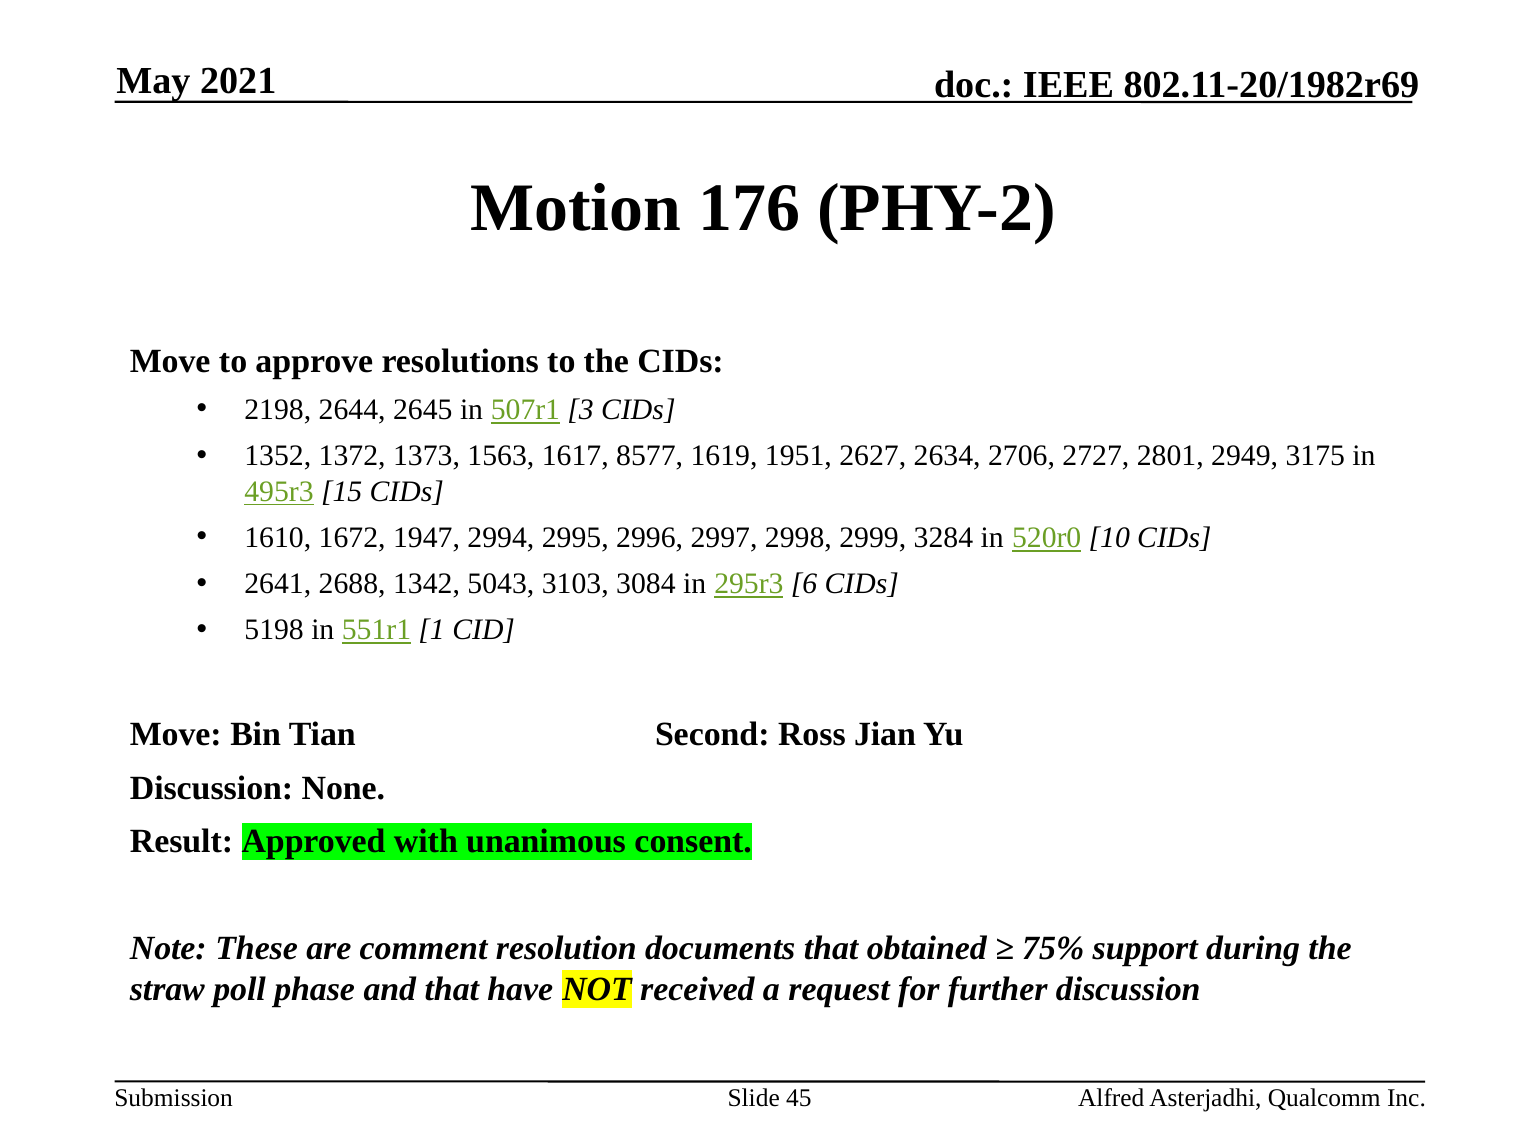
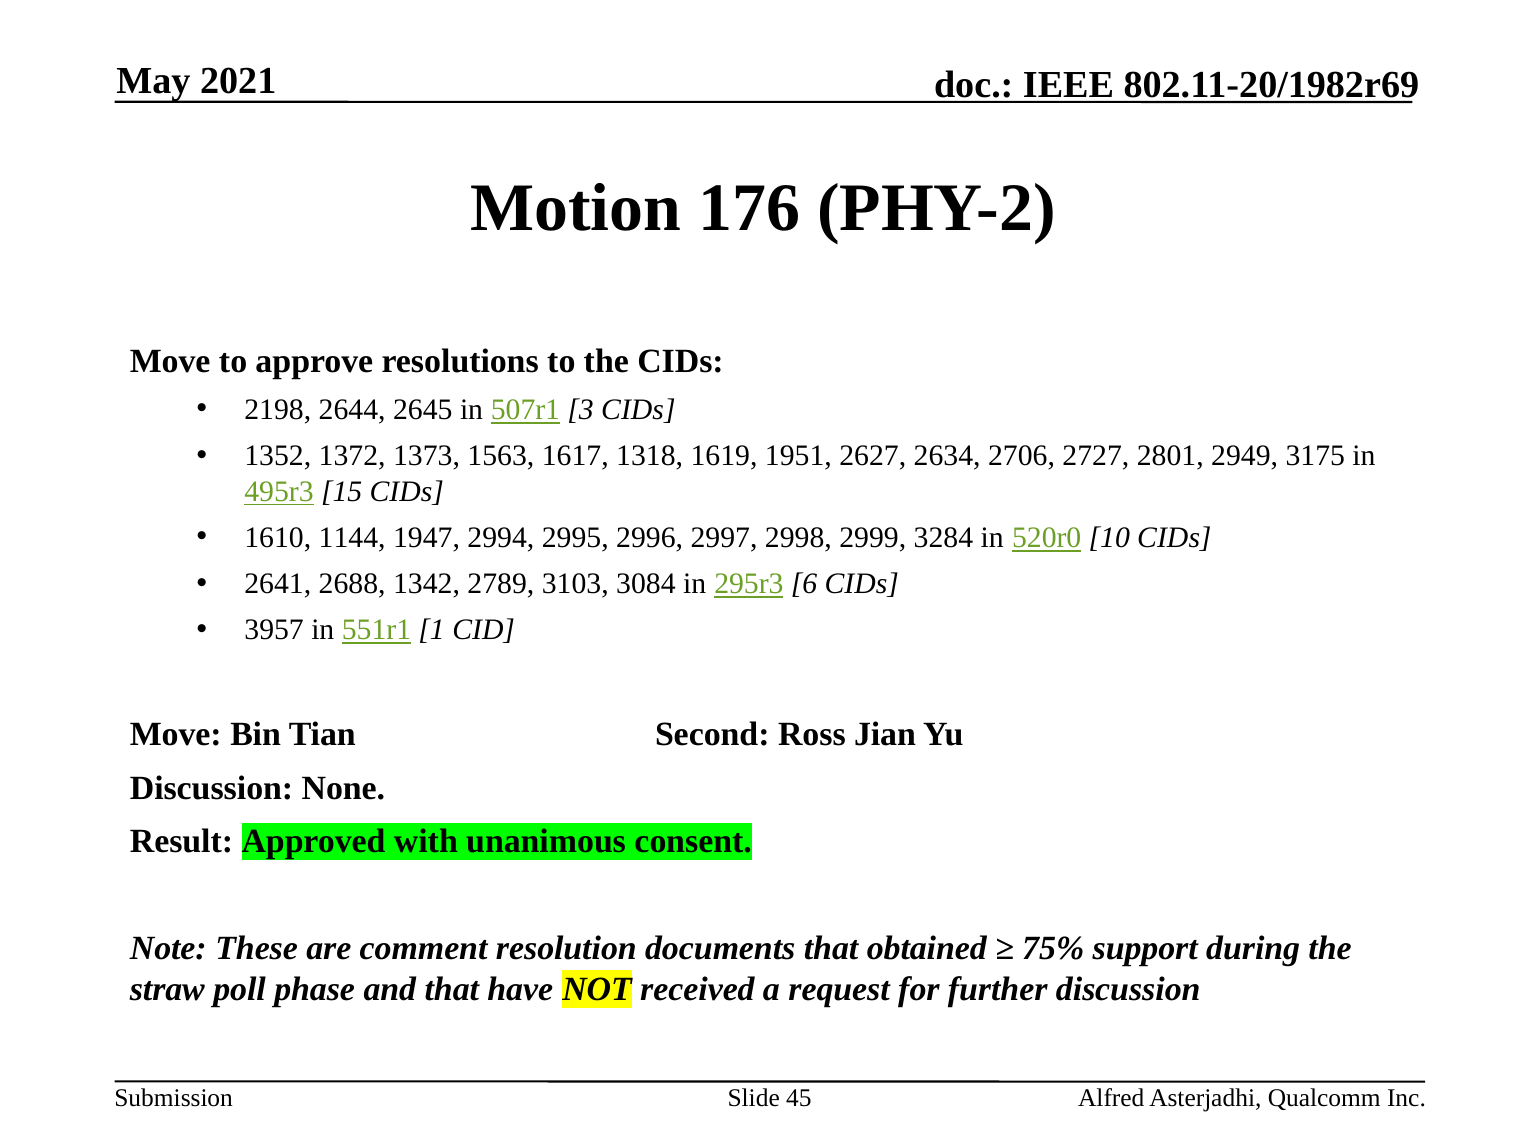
8577: 8577 -> 1318 (650, 456)
1672: 1672 -> 1144 (352, 538)
5043: 5043 -> 2789 (501, 584)
5198: 5198 -> 3957 (274, 630)
